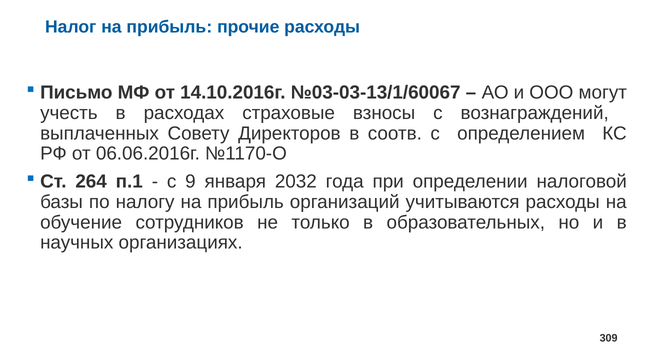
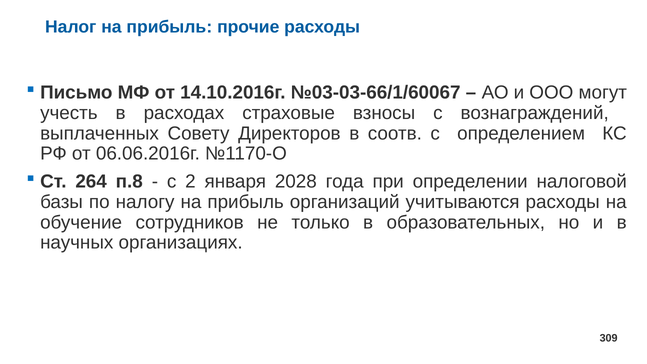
№03-03-13/1/60067: №03-03-13/1/60067 -> №03-03-66/1/60067 (376, 93)
п.1: п.1 -> п.8 (129, 182)
9: 9 -> 2 (190, 182)
2032: 2032 -> 2028 (296, 182)
